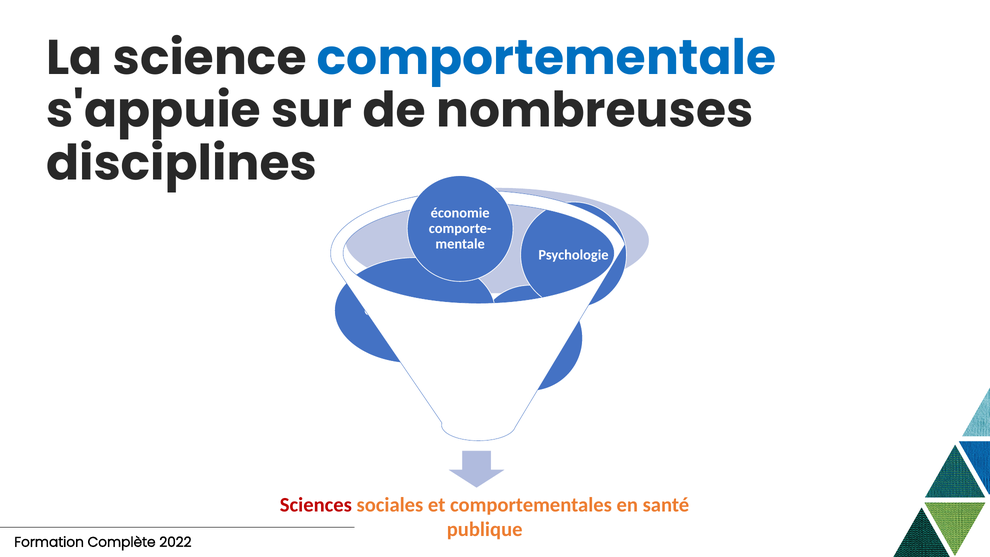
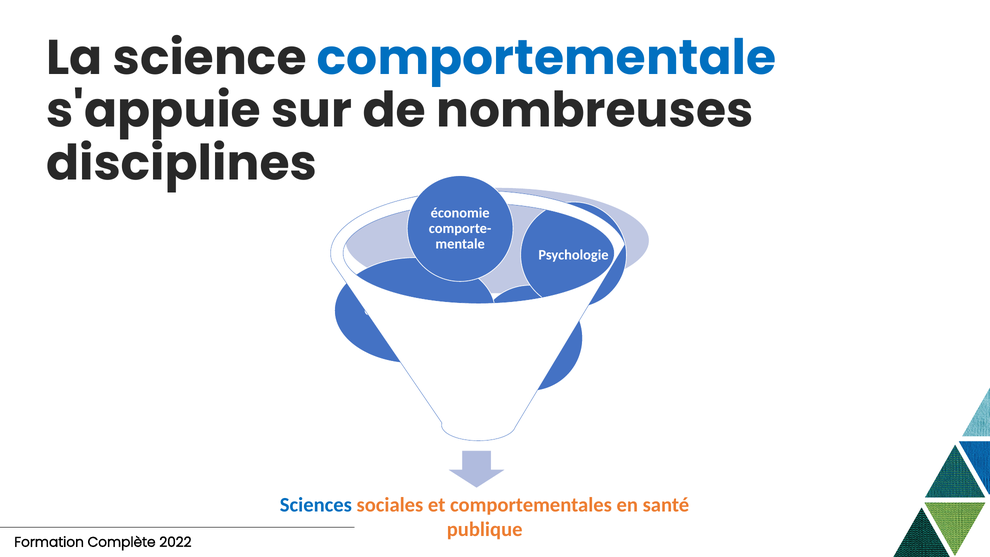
Sciences colour: red -> blue (316, 505)
